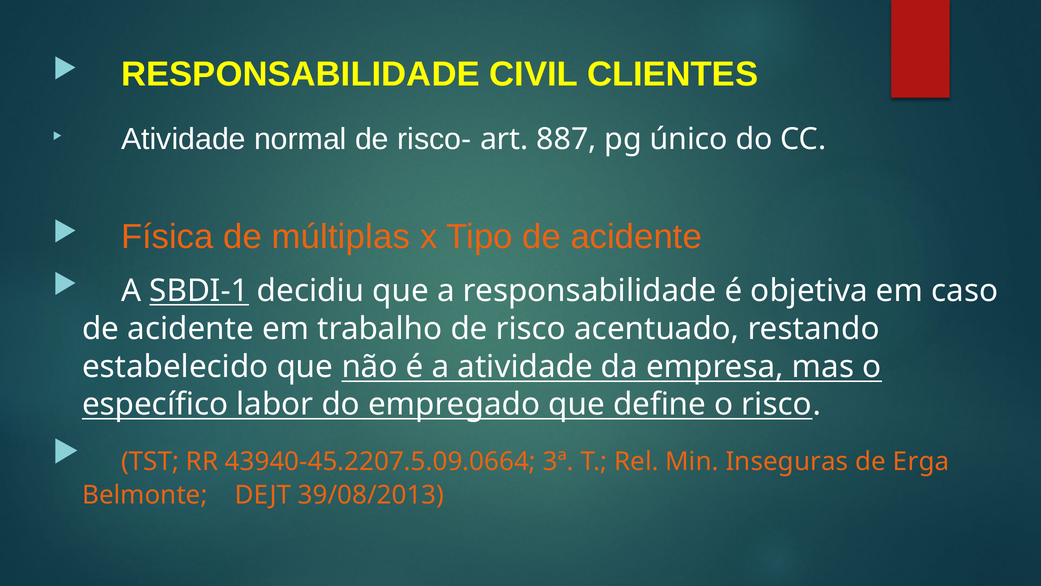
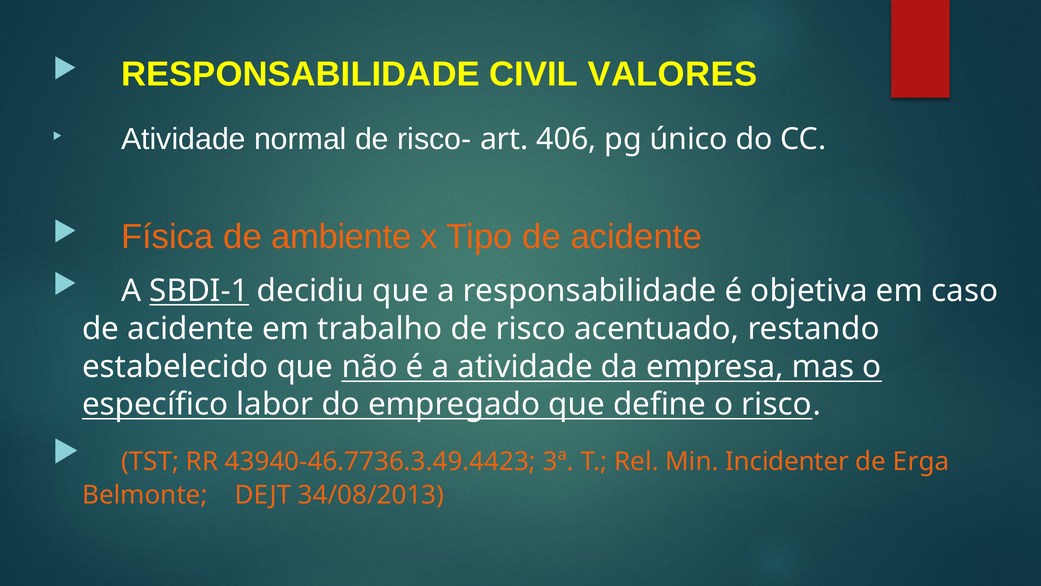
CLIENTES: CLIENTES -> VALORES (672, 74)
887: 887 -> 406 (566, 139)
múltiplas: múltiplas -> ambiente (341, 237)
43940-45.2207.5.09.0664: 43940-45.2207.5.09.0664 -> 43940-46.7736.3.49.4423 (380, 461)
Inseguras: Inseguras -> Incidenter (787, 461)
39/08/2013: 39/08/2013 -> 34/08/2013 (371, 495)
